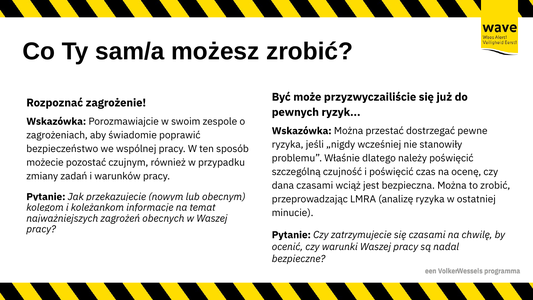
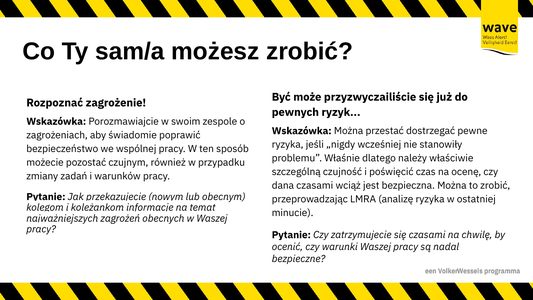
należy poświęcić: poświęcić -> właściwie (451, 158)
